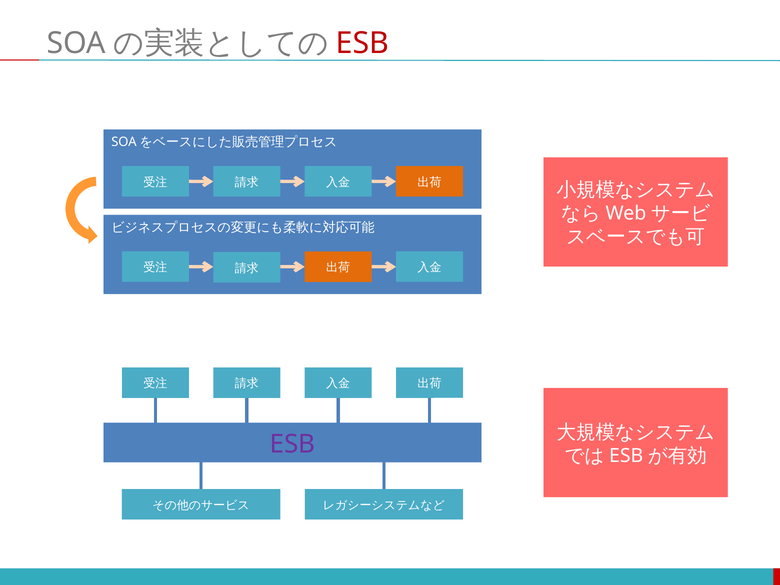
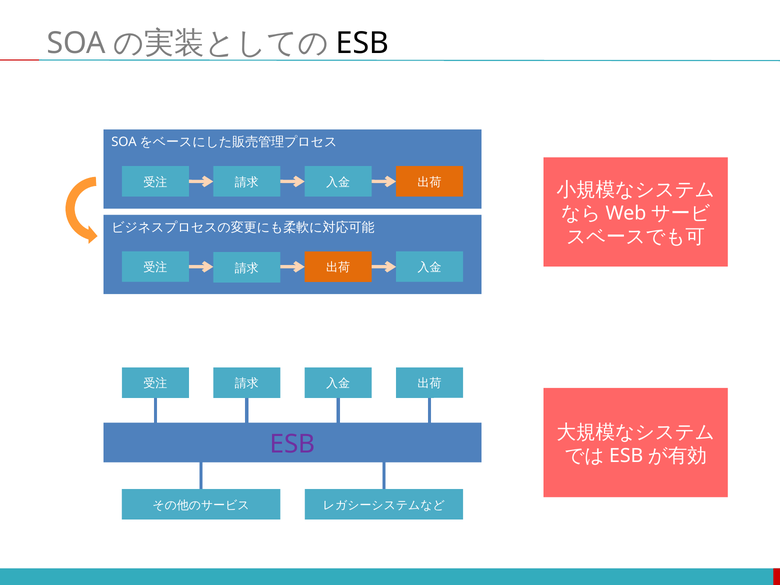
ESB colour: red -> black (363, 43)
